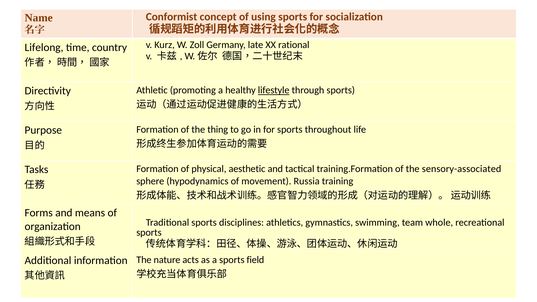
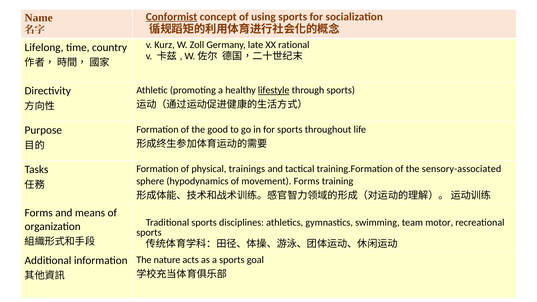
Conformist underline: none -> present (172, 17)
thing: thing -> good (218, 130)
aesthetic: aesthetic -> trainings (247, 169)
movement Russia: Russia -> Forms (307, 181)
whole: whole -> motor (439, 223)
field: field -> goal (255, 260)
